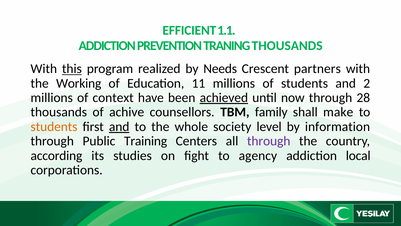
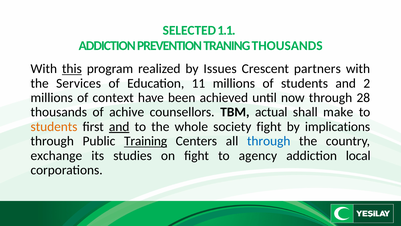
EFFICIENT: EFFICIENT -> SELECTED (189, 30)
Needs: Needs -> Issues (220, 69)
Working: Working -> Services (79, 83)
achieved underline: present -> none (224, 98)
family: family -> actual (271, 112)
society level: level -> fight (269, 126)
information: information -> implications (338, 126)
Training underline: none -> present (146, 141)
through colour: purple -> blue (269, 141)
according: according -> exchange (56, 155)
